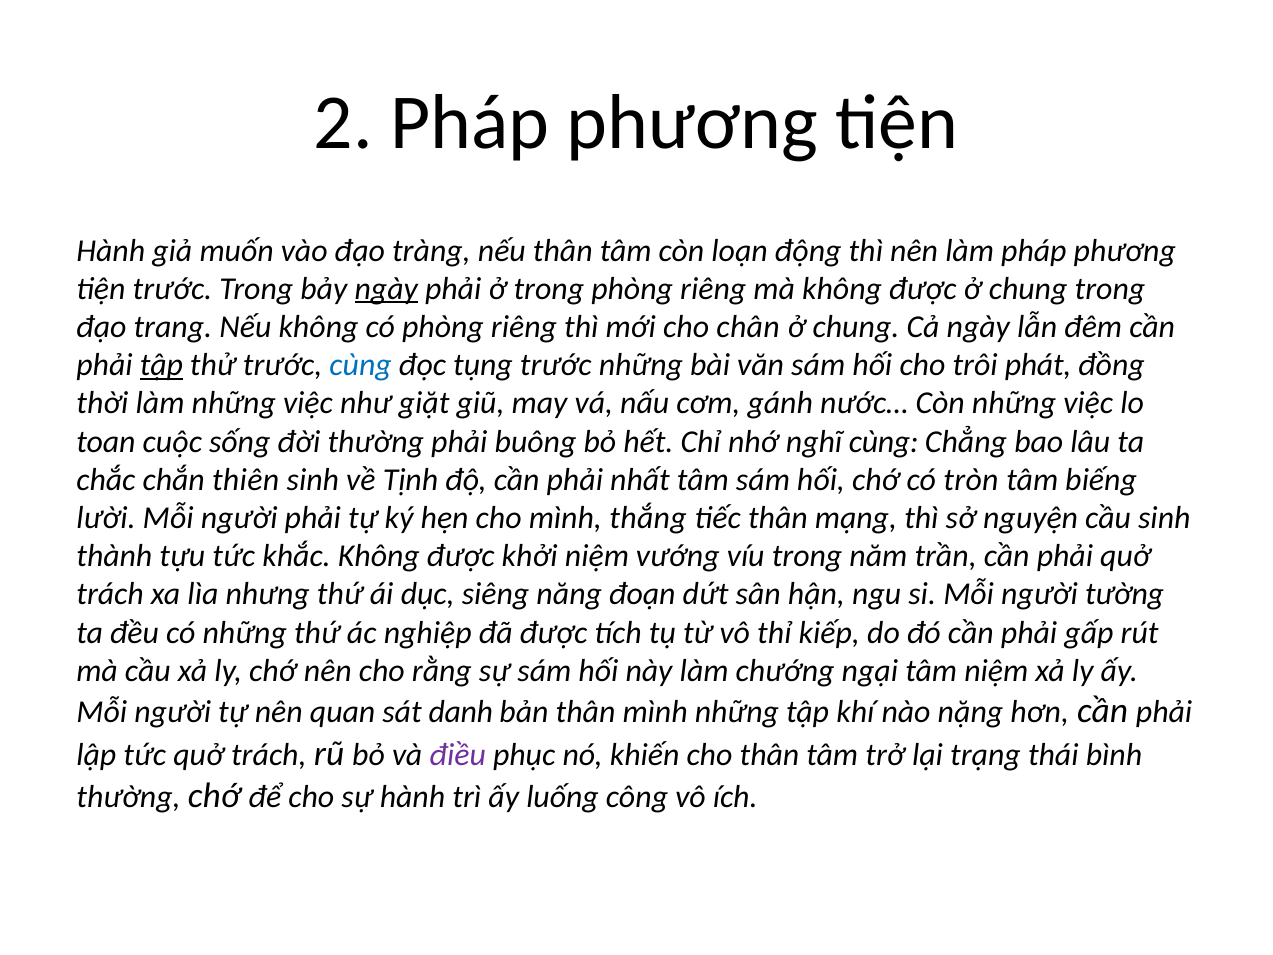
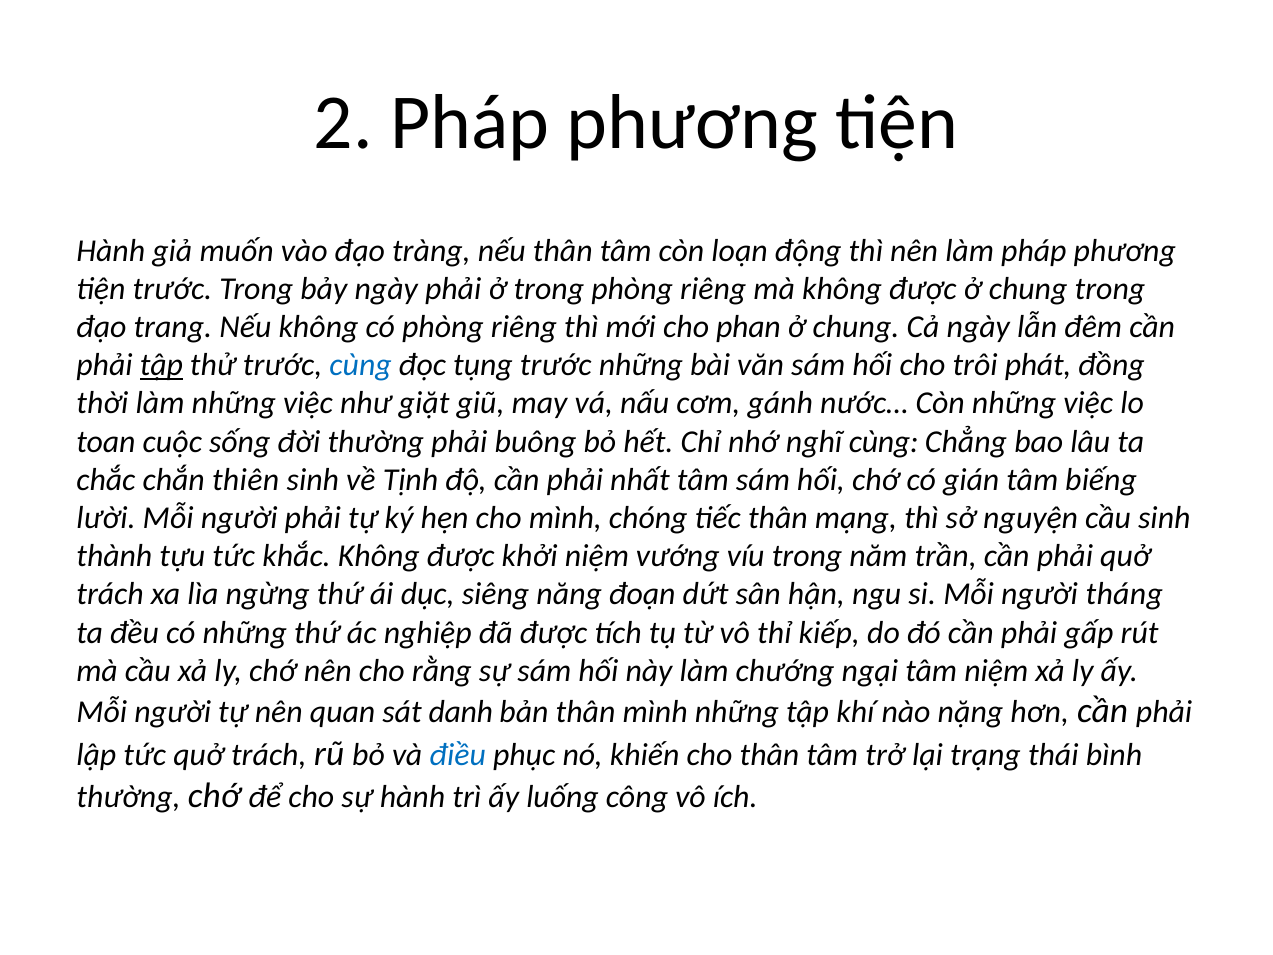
ngày underline: present -> none (386, 289)
chân: chân -> phan (748, 327)
tròn: tròn -> gián (971, 480)
thắng: thắng -> chóng (648, 518)
nhưng: nhưng -> ngừng (268, 594)
tường: tường -> tháng (1124, 594)
điều colour: purple -> blue (458, 755)
